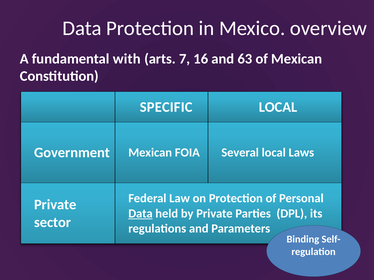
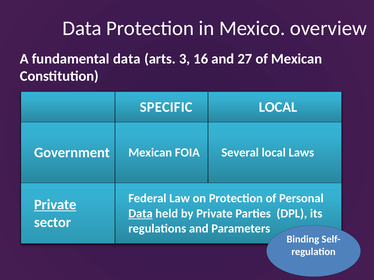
fundamental with: with -> data (127, 59)
7: 7 -> 3 (185, 59)
63: 63 -> 27 (245, 59)
Private underline: none -> present (55, 205)
